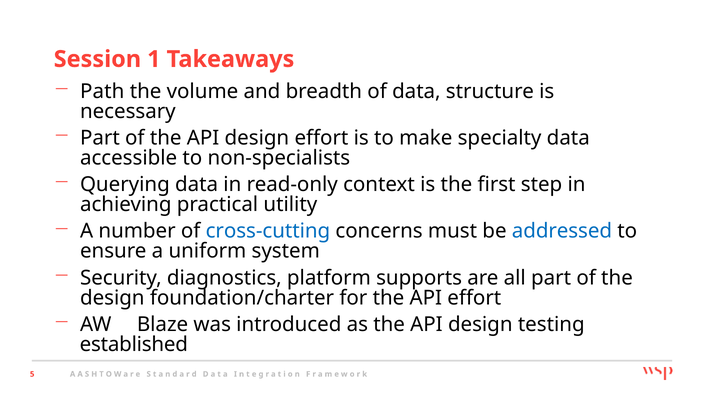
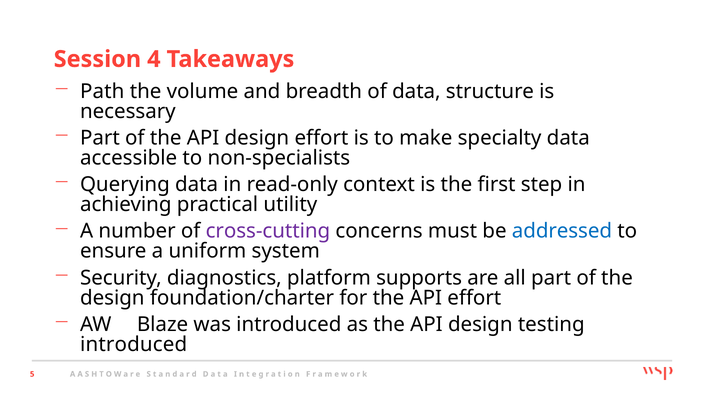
1: 1 -> 4 (154, 59)
cross-cutting colour: blue -> purple (268, 231)
established: established -> introduced (134, 344)
